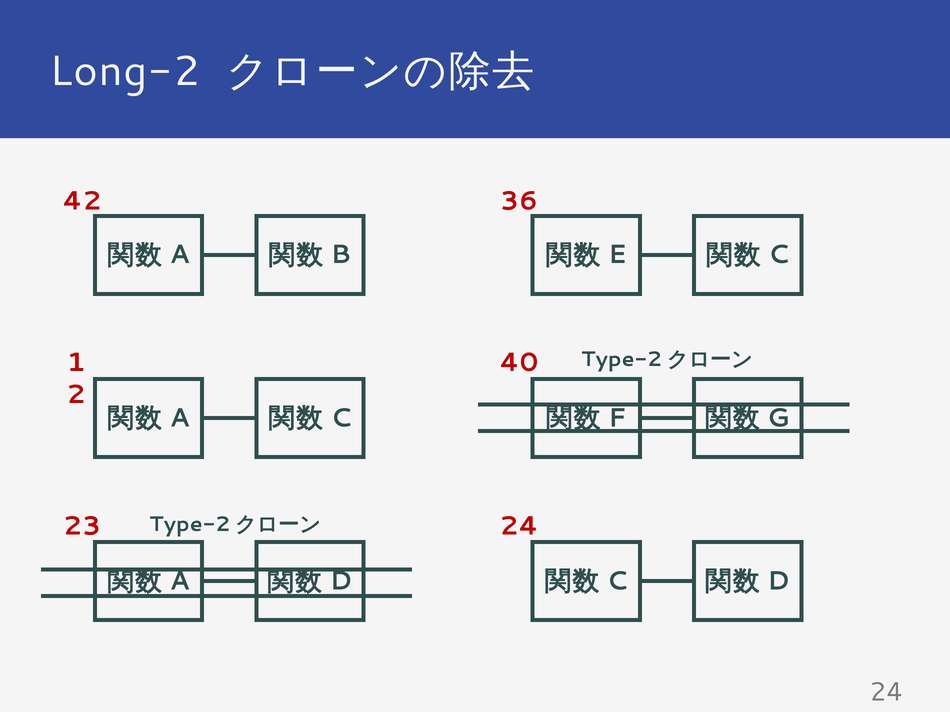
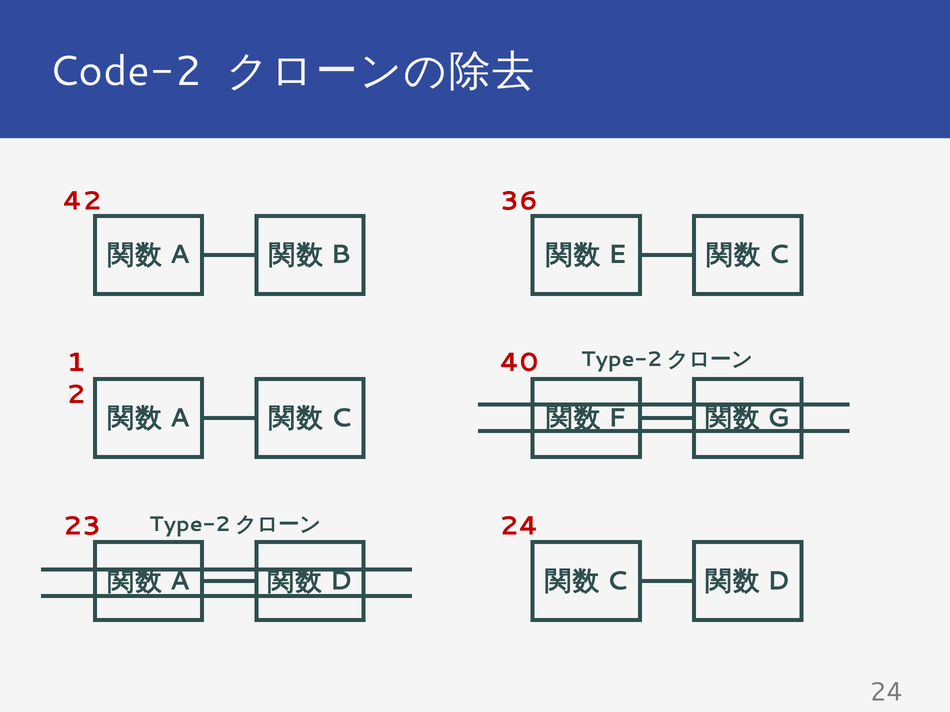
Long-2: Long-2 -> Code-2 (125, 71)
